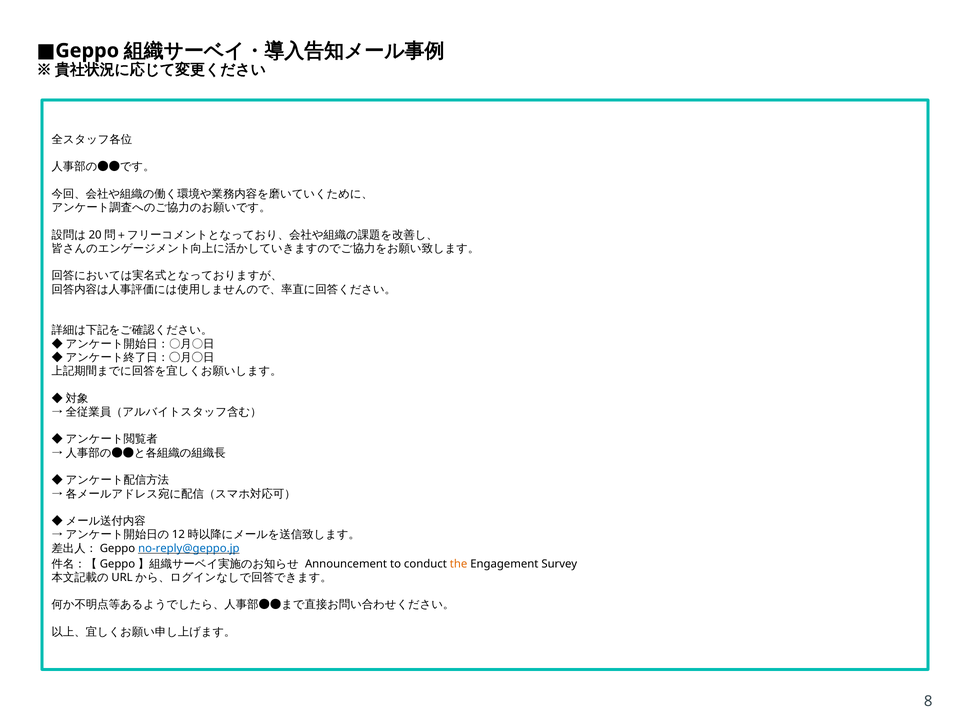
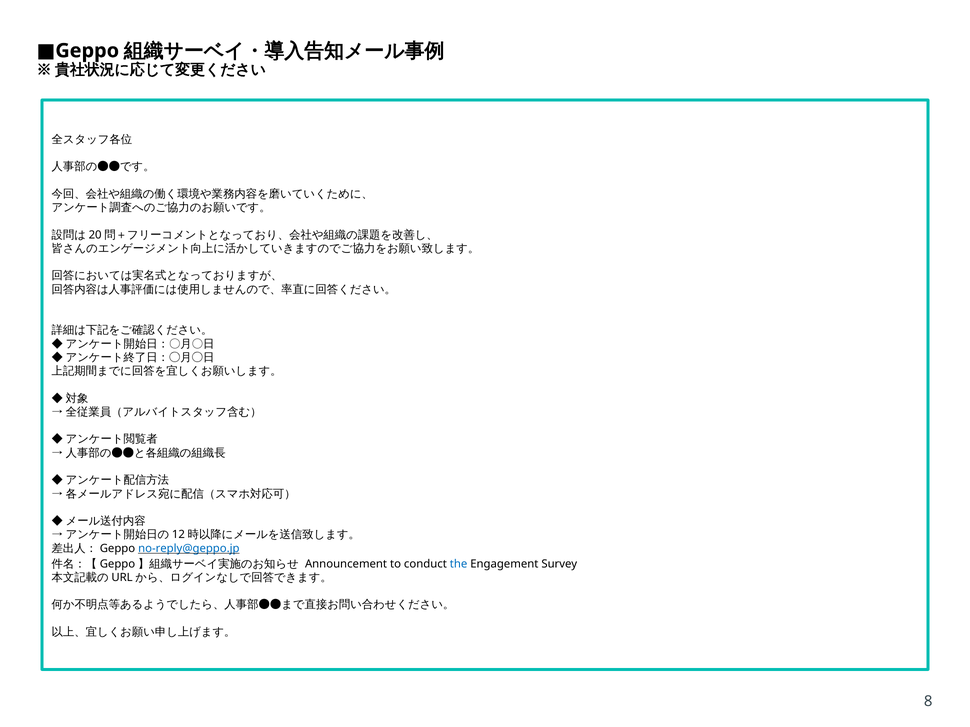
the colour: orange -> blue (459, 564)
